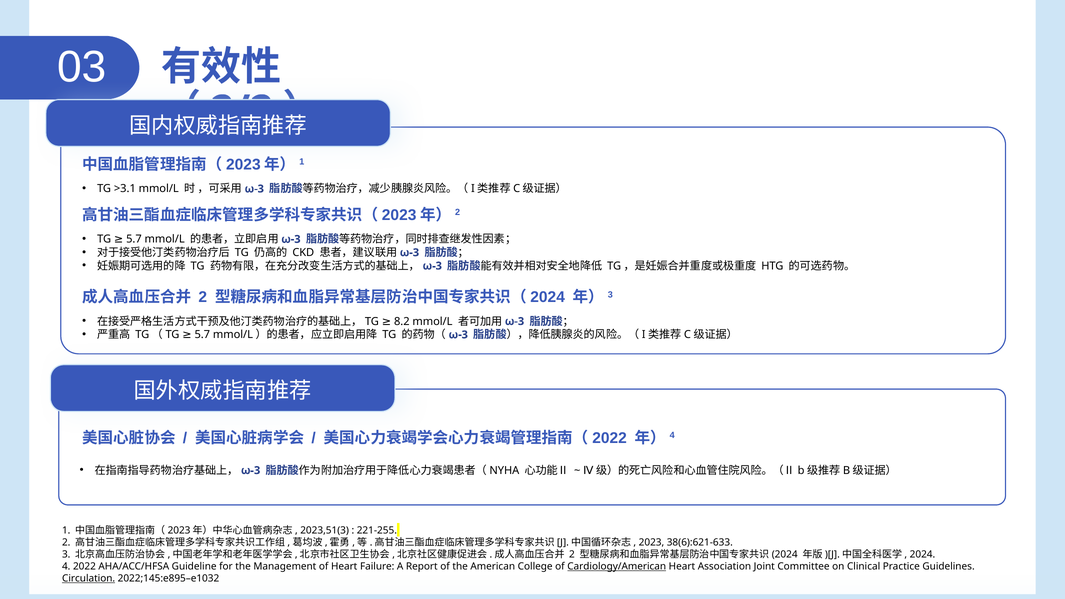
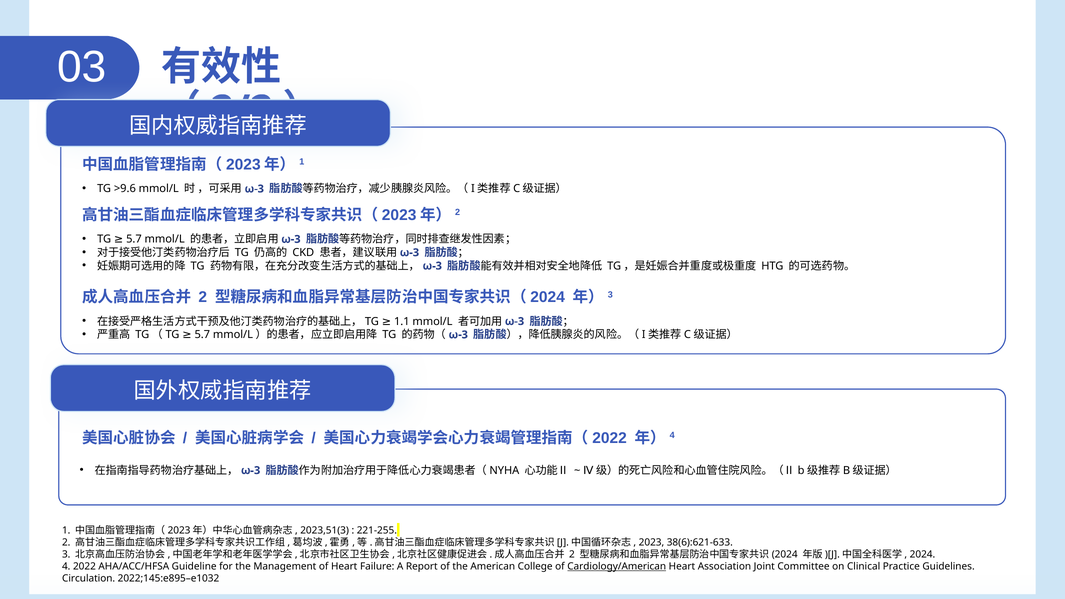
>3.1: >3.1 -> >9.6 (125, 189)
8.2: 8.2 -> 1.1 (402, 321)
Circulation underline: present -> none (89, 578)
